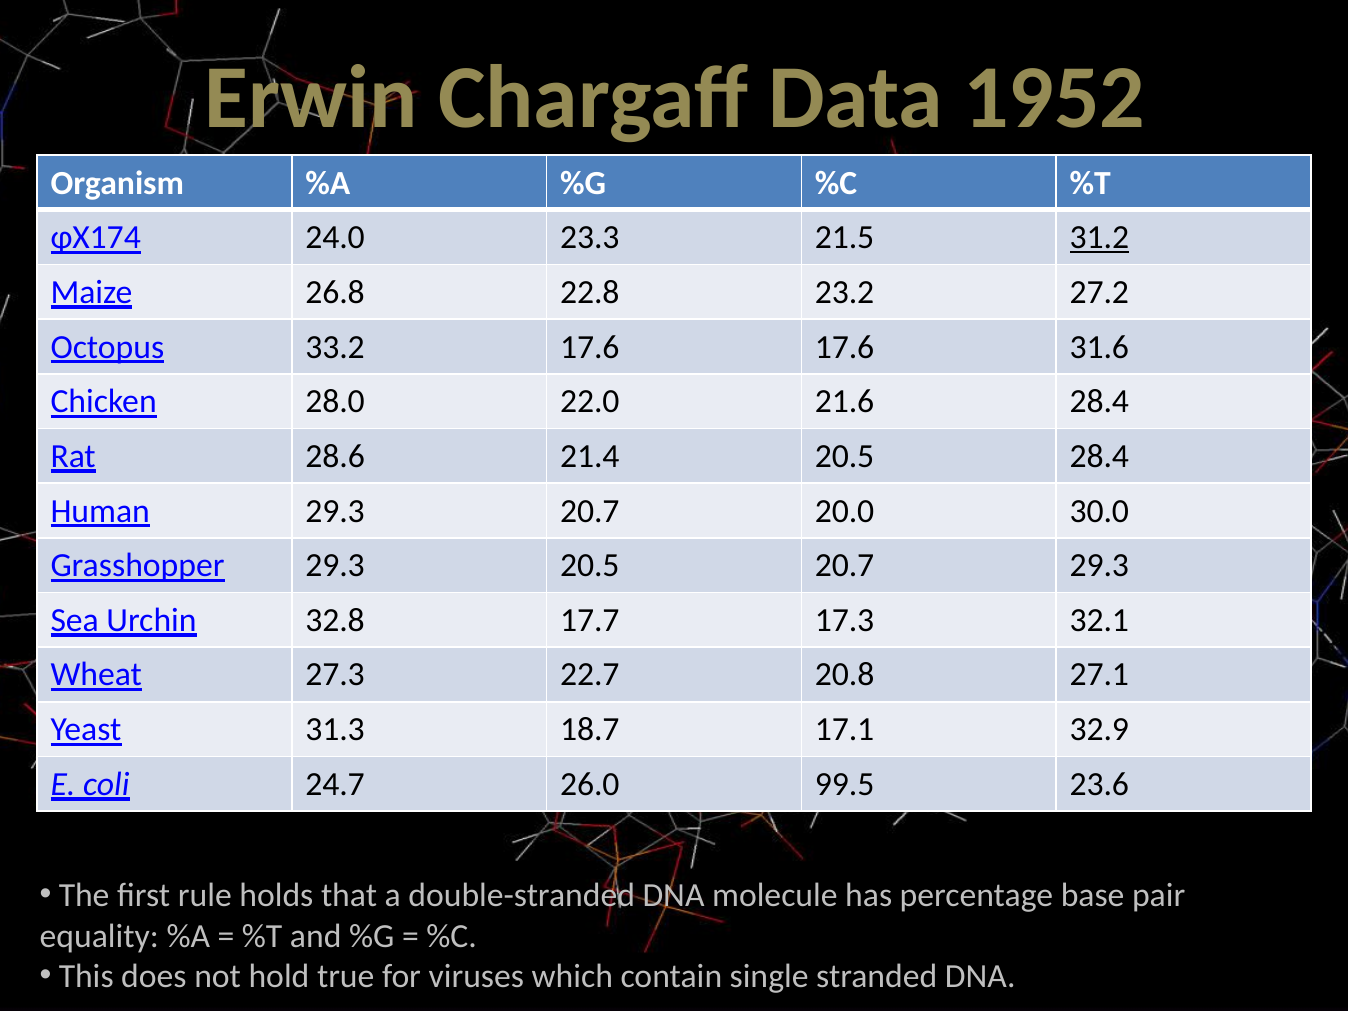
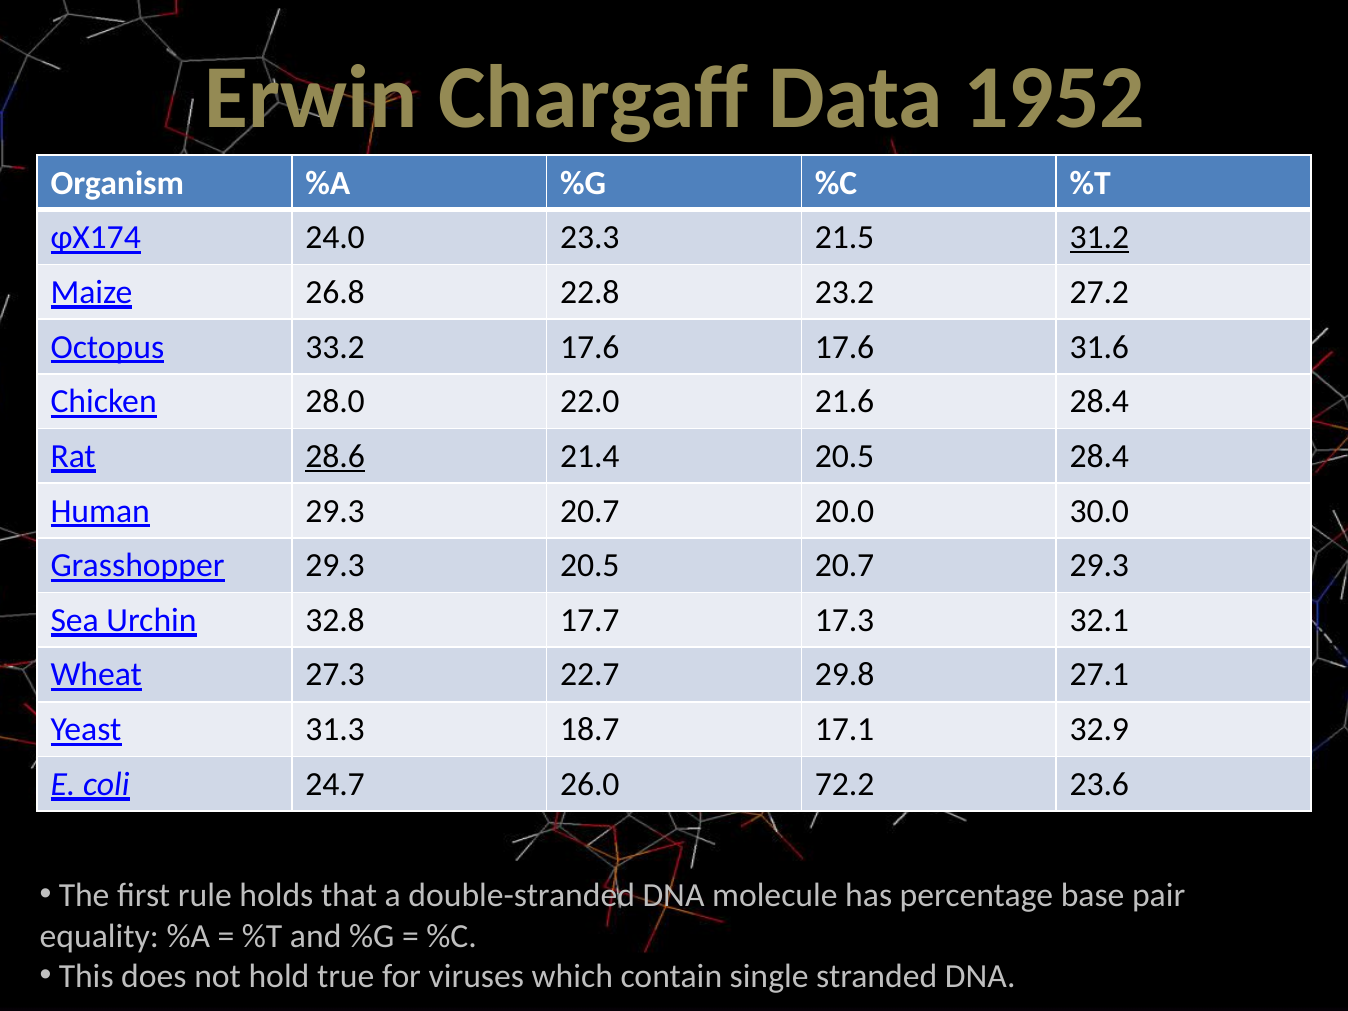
28.6 underline: none -> present (335, 456)
20.8: 20.8 -> 29.8 (845, 675)
99.5: 99.5 -> 72.2 (845, 784)
